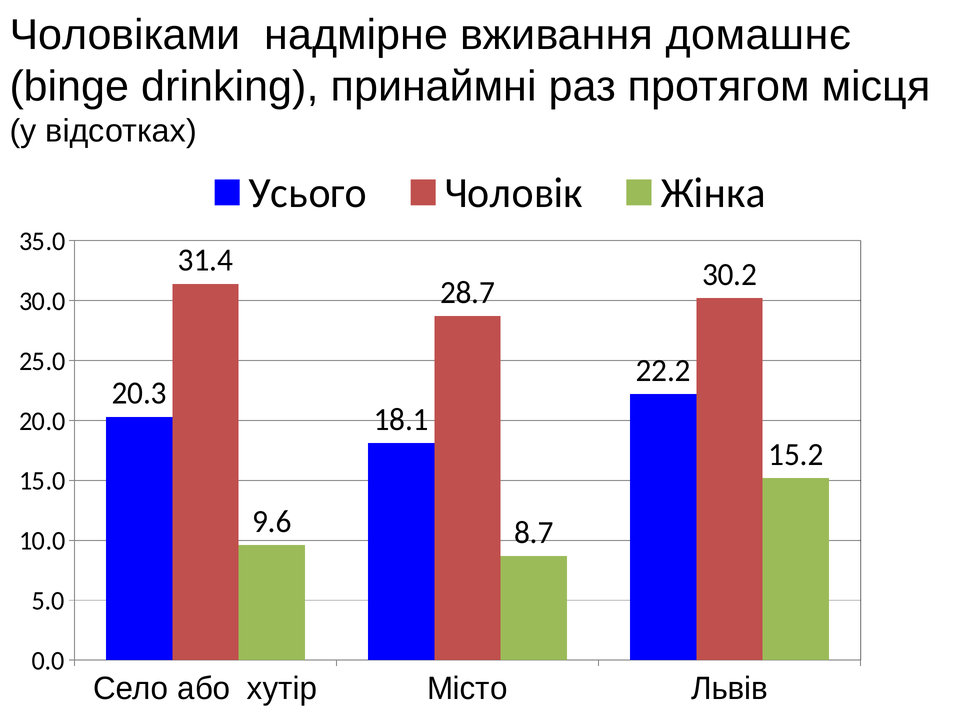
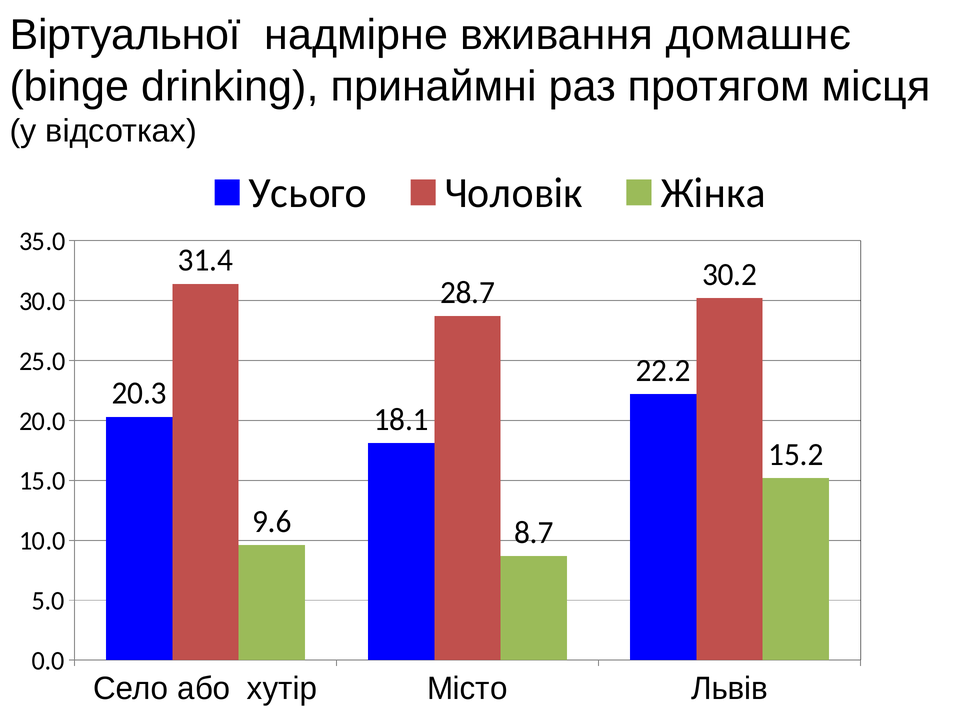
Чоловіками: Чоловіками -> Віртуальної (125, 35)
